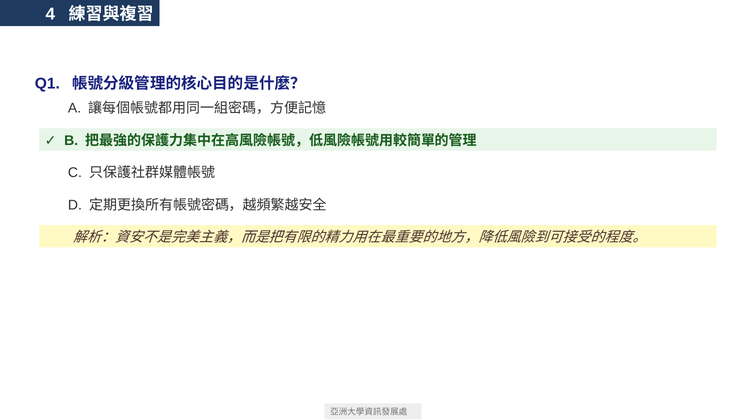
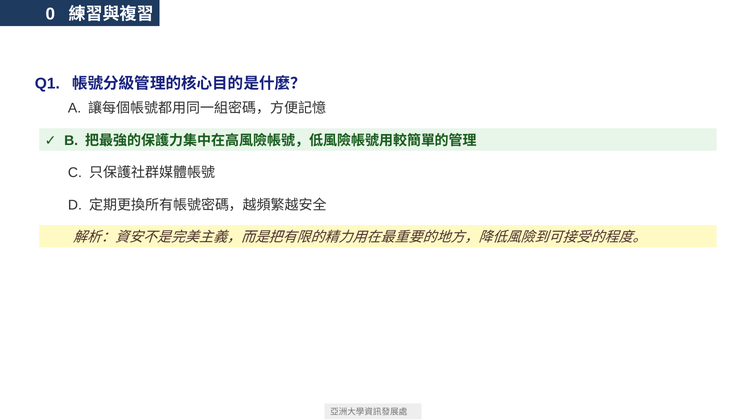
4: 4 -> 0 (50, 14)
